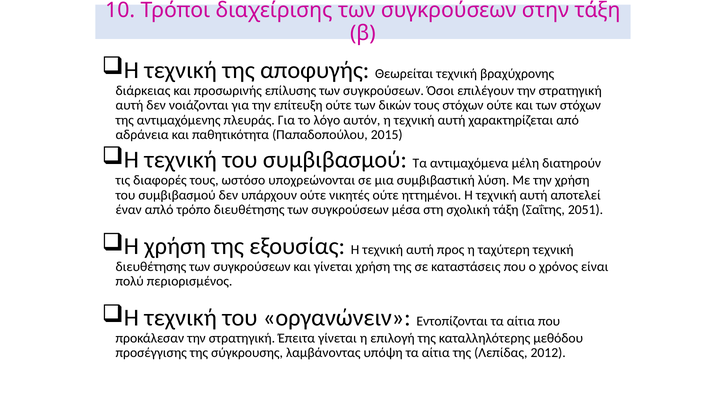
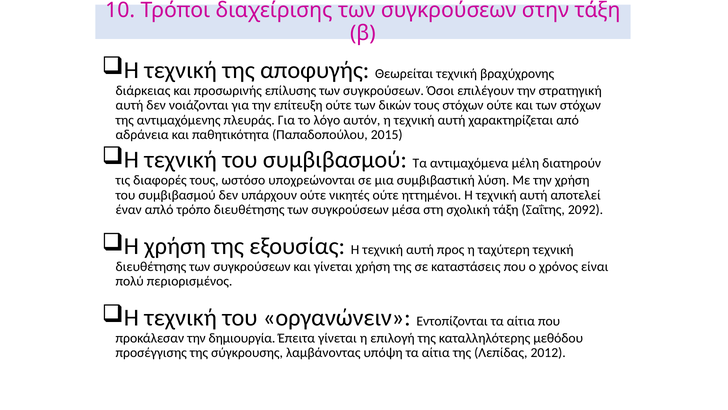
2051: 2051 -> 2092 (586, 210)
προκάλεσαν την στρατηγική: στρατηγική -> δημιουργία (242, 338)
